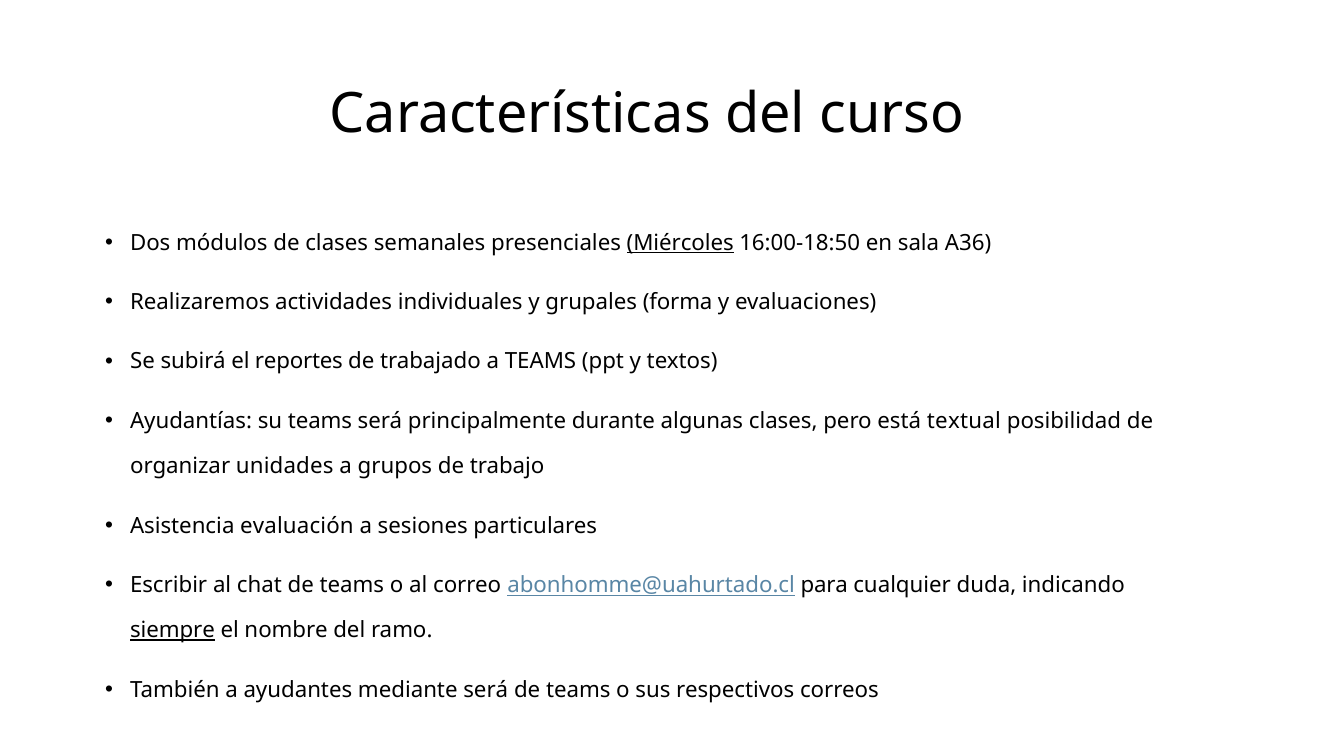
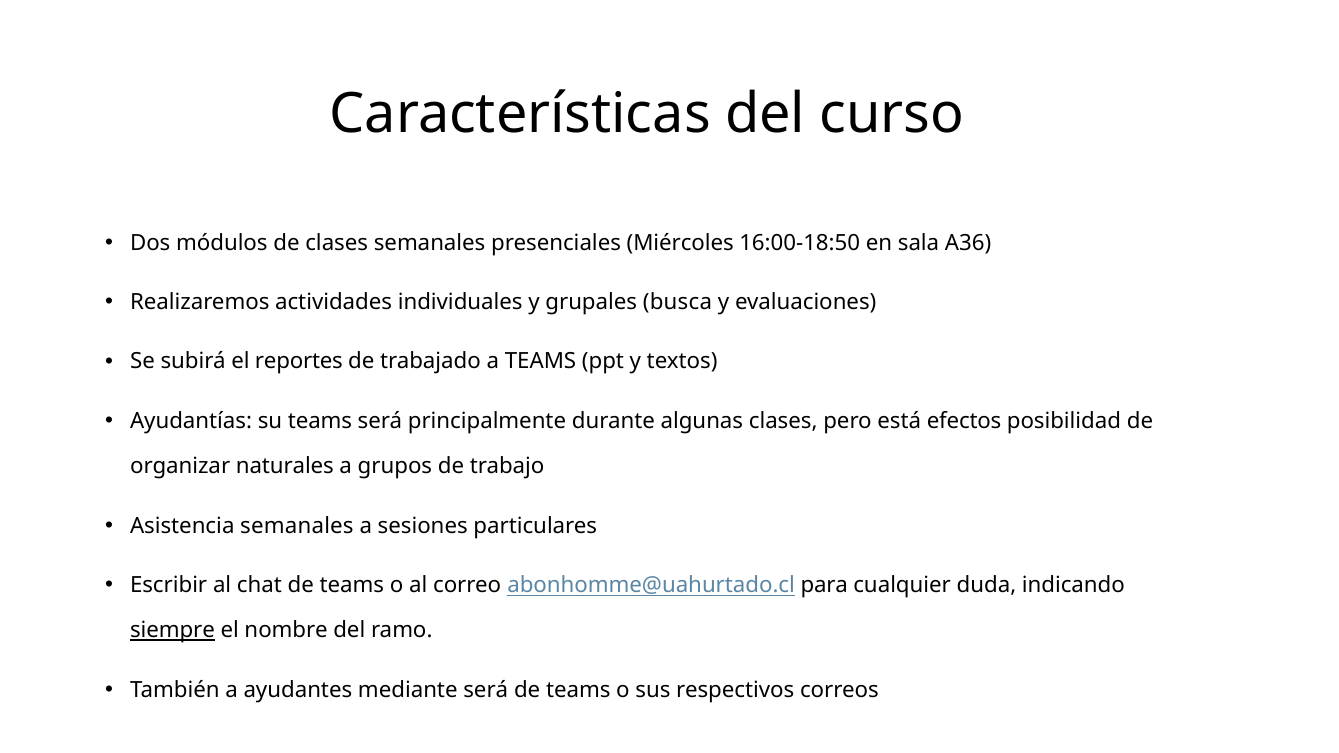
Miércoles underline: present -> none (680, 243)
forma: forma -> busca (677, 302)
textual: textual -> efectos (964, 421)
unidades: unidades -> naturales (285, 466)
Asistencia evaluación: evaluación -> semanales (297, 526)
